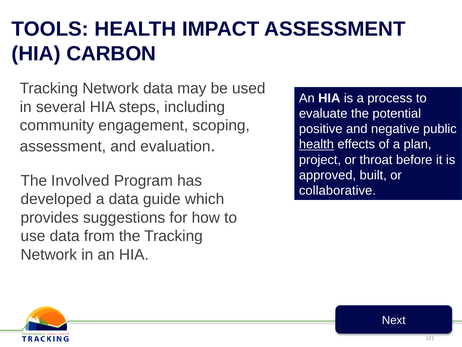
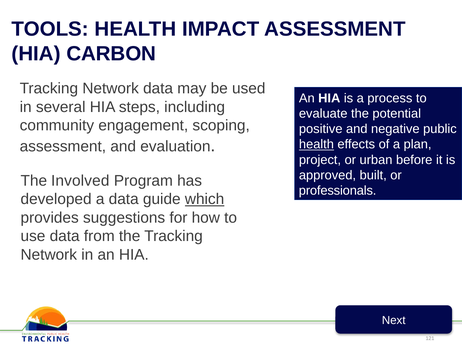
throat: throat -> urban (376, 160)
collaborative: collaborative -> professionals (338, 190)
which underline: none -> present (205, 199)
